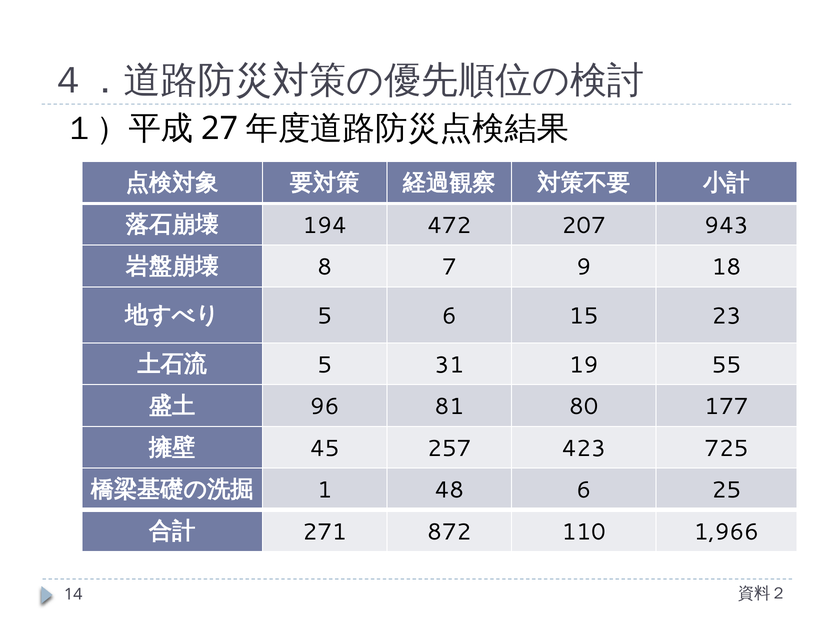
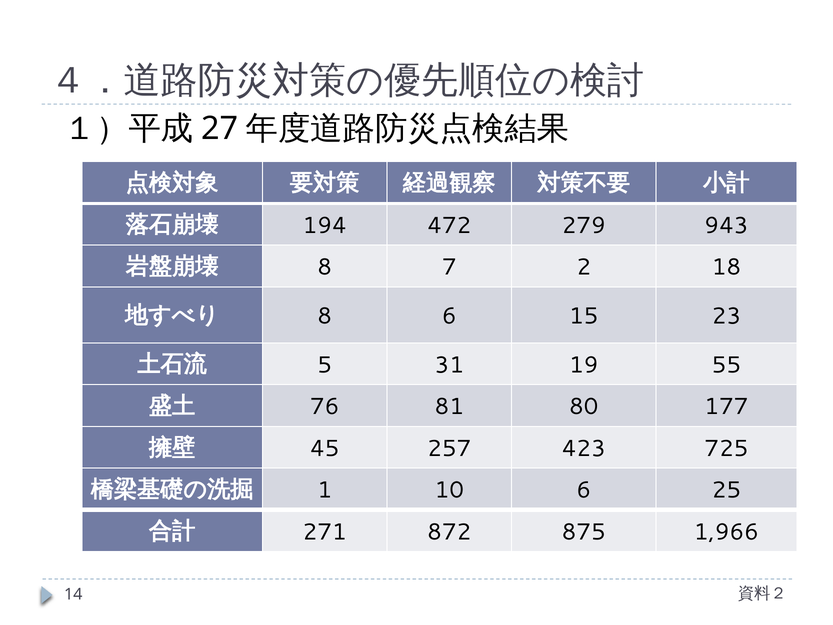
207: 207 -> 279 (584, 225)
9: 9 -> 2 (584, 267)
5: 5 -> 8 (325, 316)
96: 96 -> 76 (325, 407)
48: 48 -> 10 (449, 490)
110: 110 -> 875 (584, 532)
